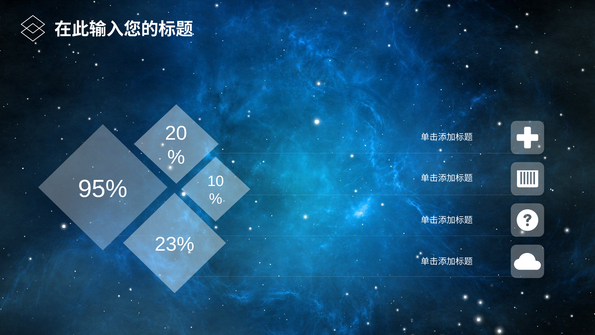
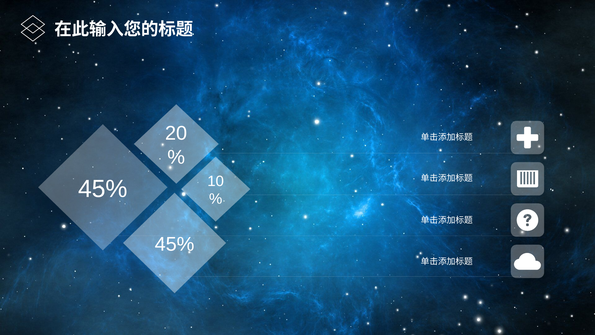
95%: 95% -> 45% (103, 189)
23%: 23% -> 45% (175, 244)
